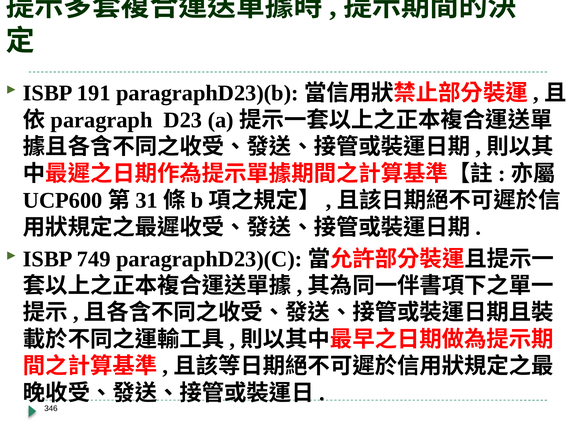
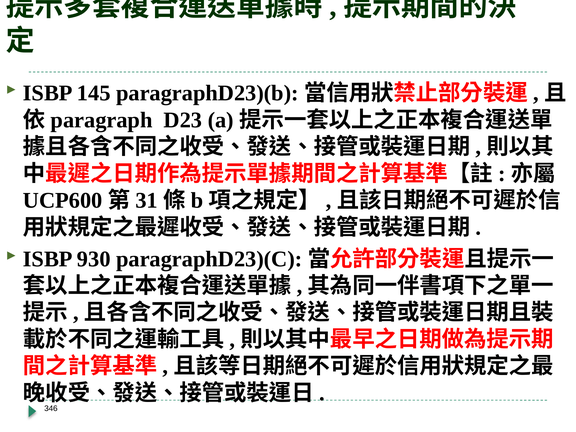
191: 191 -> 145 (94, 93)
749: 749 -> 930 (94, 259)
